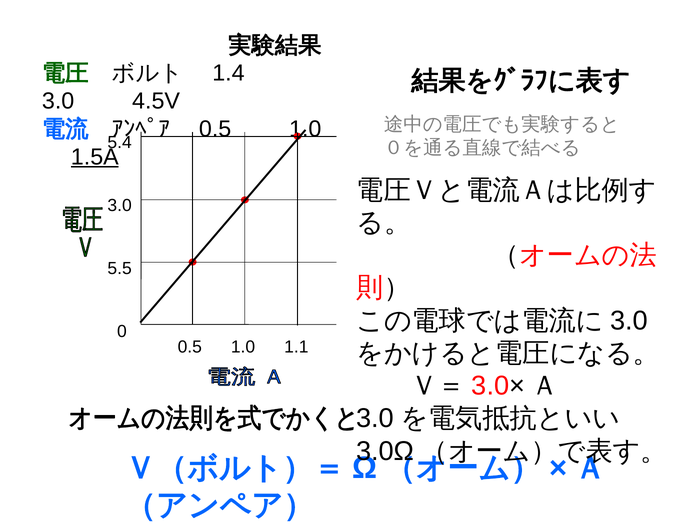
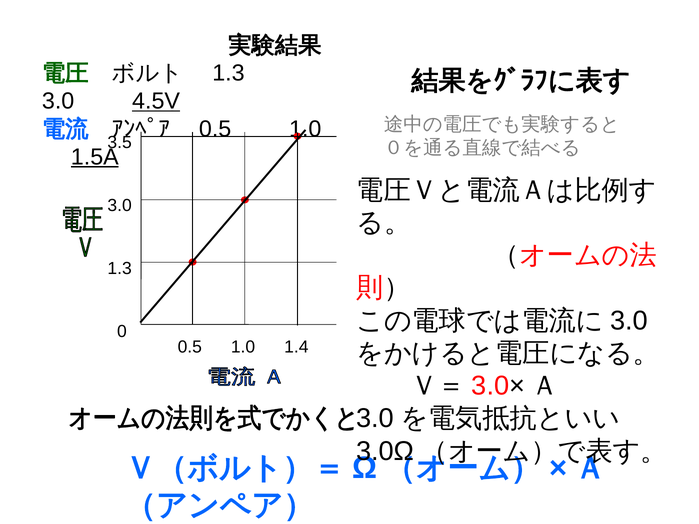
1.4: 1.4 -> 1.3 (228, 73)
4.5V underline: none -> present (156, 101)
5.4: 5.4 -> 3.5 (120, 143)
5.5: 5.5 -> 1.3 (120, 269)
1.1: 1.1 -> 1.4 (296, 347)
